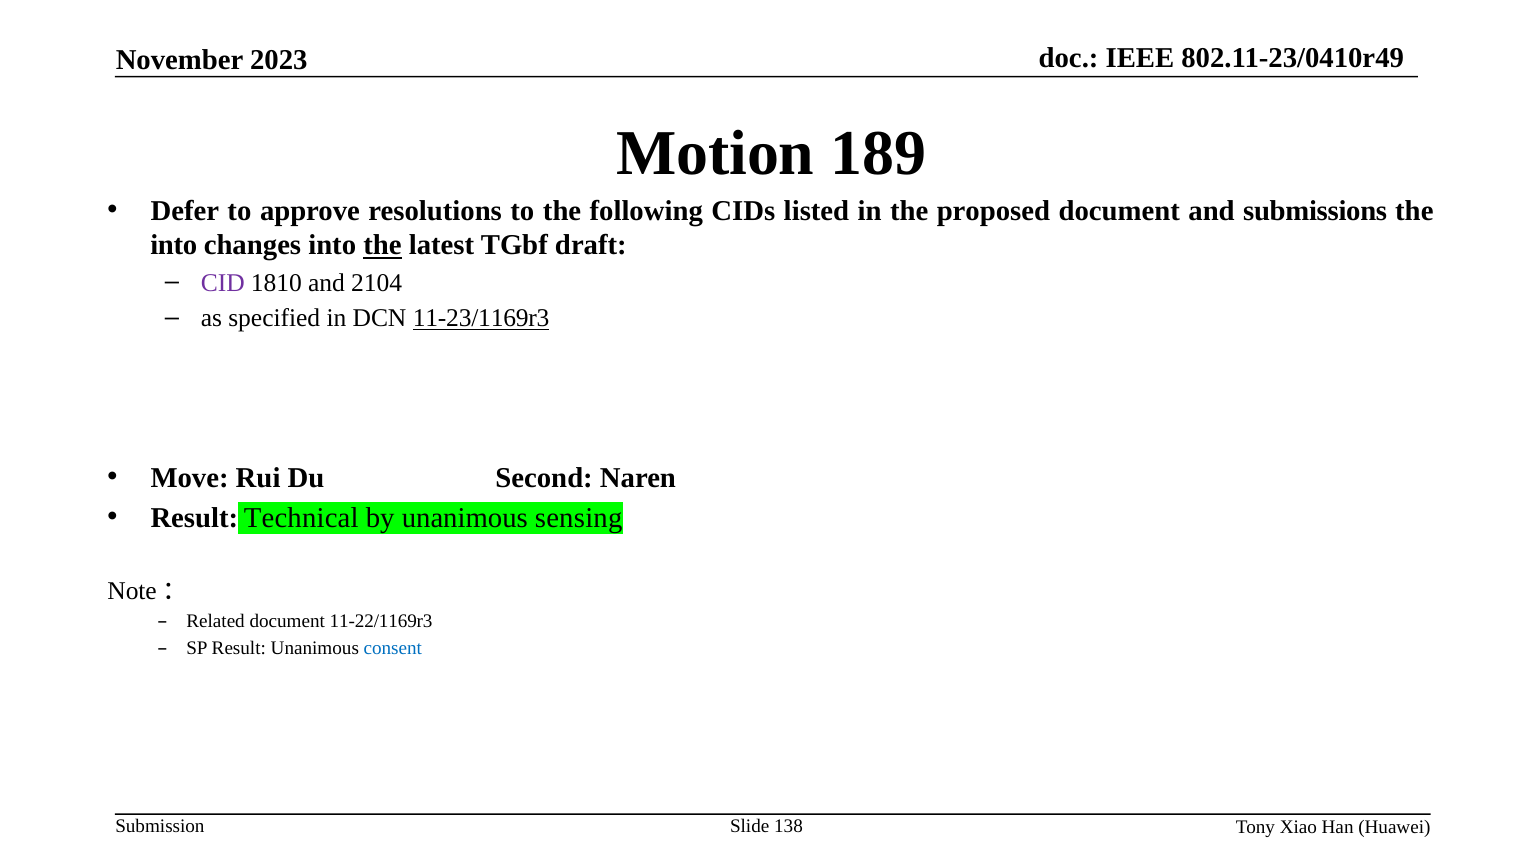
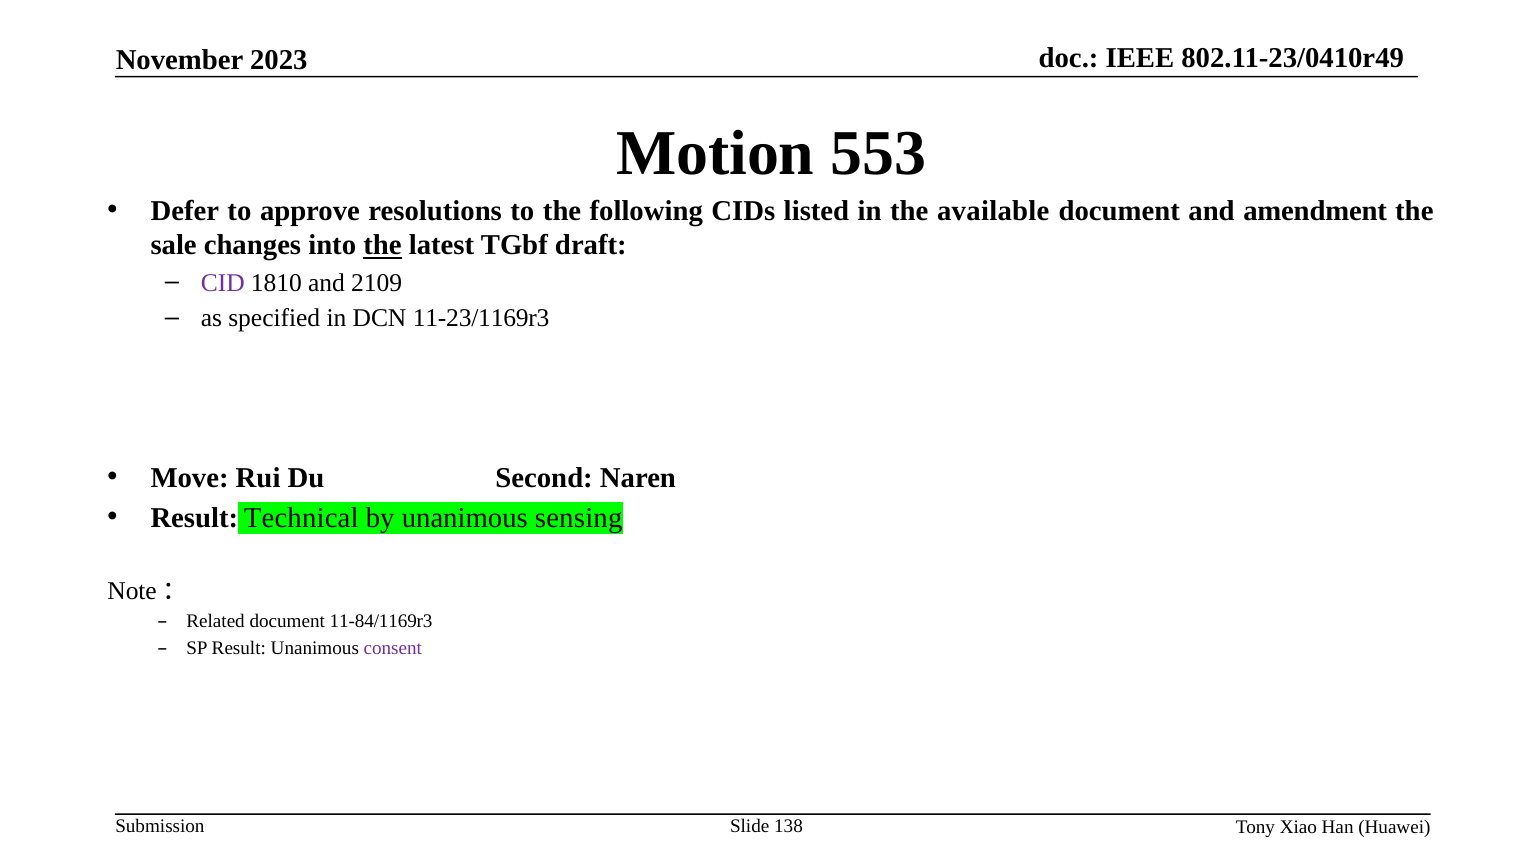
189: 189 -> 553 (878, 154)
proposed: proposed -> available (993, 211)
submissions: submissions -> amendment (1315, 211)
into: into -> sale (174, 245)
2104: 2104 -> 2109 (377, 283)
11-23/1169r3 underline: present -> none (481, 319)
11-22/1169r3: 11-22/1169r3 -> 11-84/1169r3 (381, 622)
consent colour: blue -> purple (393, 648)
